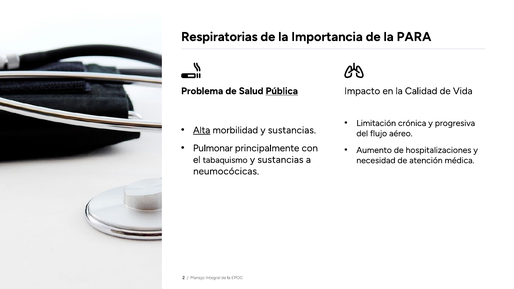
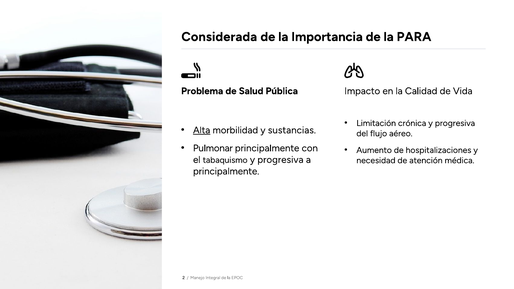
Respiratorias: Respiratorias -> Considerada (219, 37)
Pública underline: present -> none (282, 91)
tabaquismo y sustancias: sustancias -> progresiva (280, 160)
neumocócicas: neumocócicas -> principalmente (226, 171)
